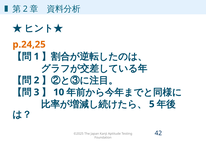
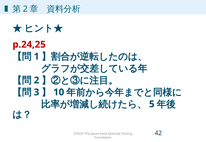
p.24,25 colour: orange -> red (29, 45)
